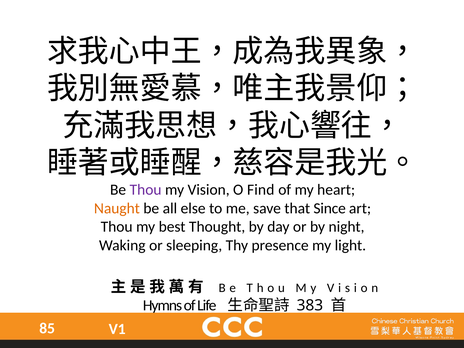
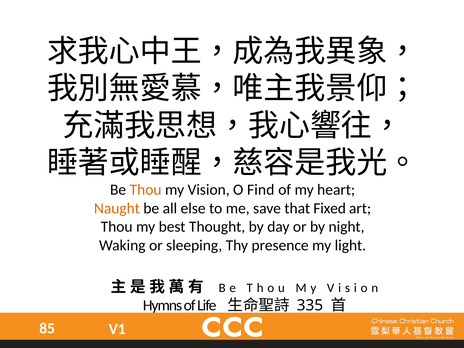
Thou colour: purple -> orange (146, 190)
Since: Since -> Fixed (330, 208)
383: 383 -> 335 (310, 306)
